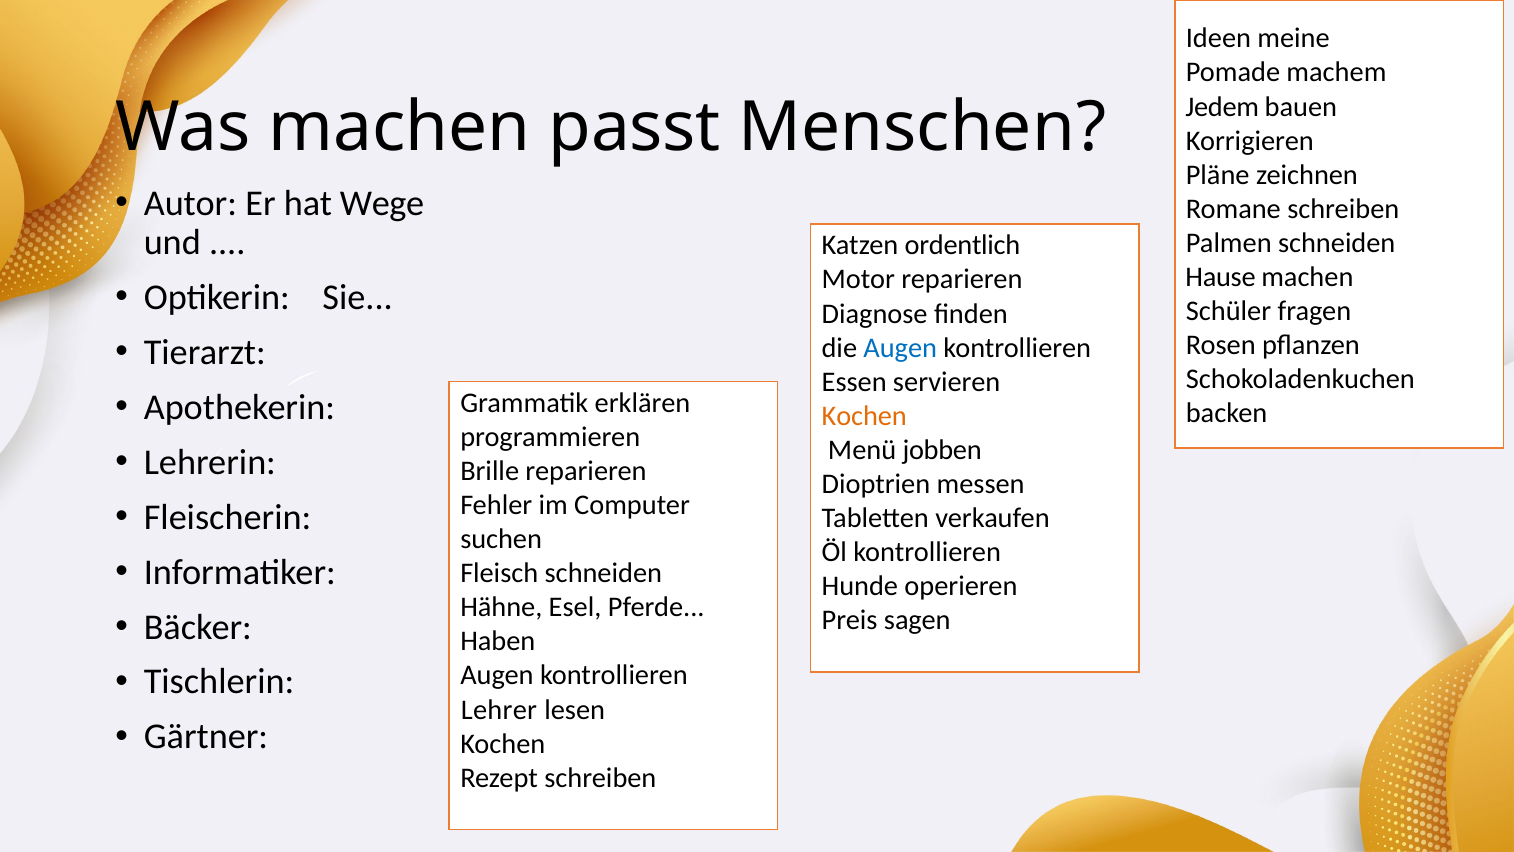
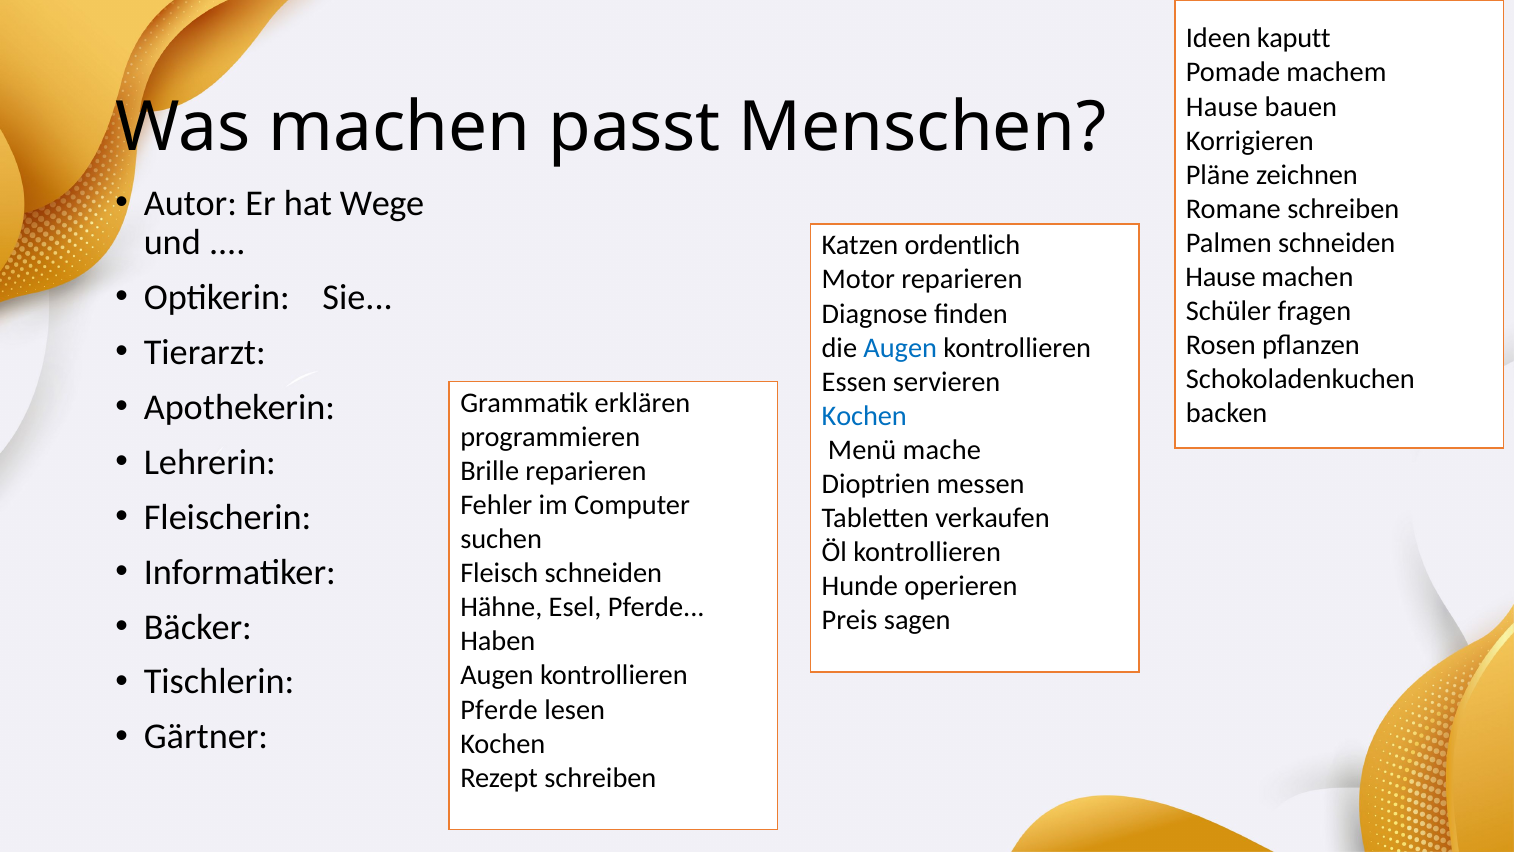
meine: meine -> kaputt (1294, 39)
Jedem: Jedem -> Hause (1222, 107)
Kochen colour: orange -> blue (864, 416)
jobben: jobben -> mache (942, 450)
Lehrer: Lehrer -> Pferde (499, 709)
